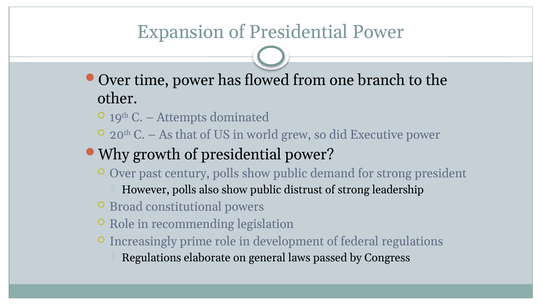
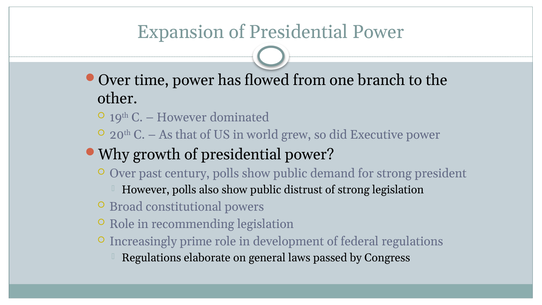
Attempts: Attempts -> However (182, 117)
strong leadership: leadership -> legislation (398, 190)
